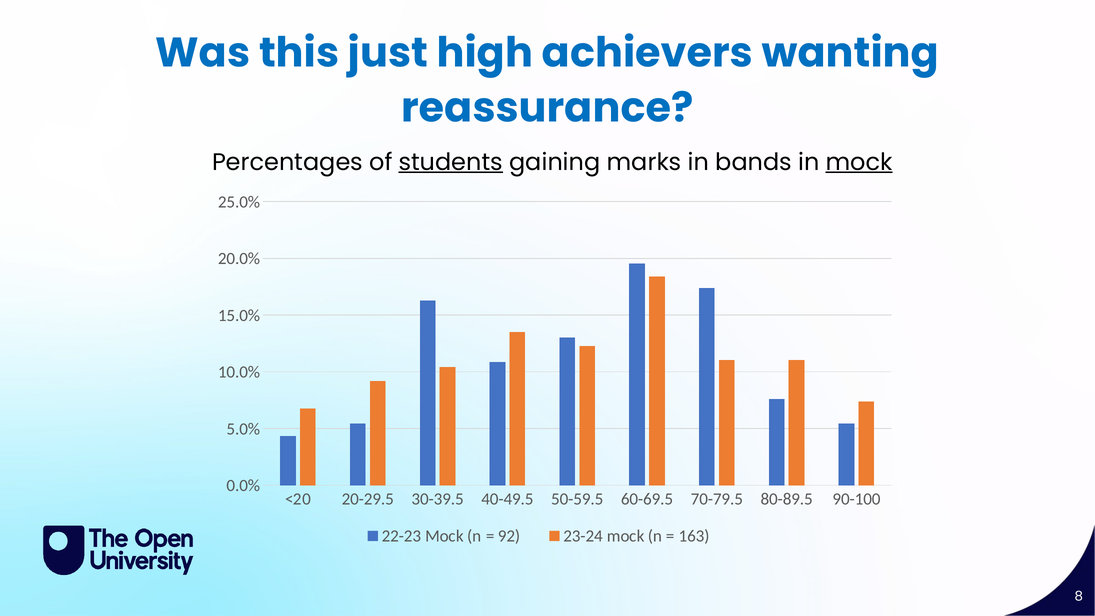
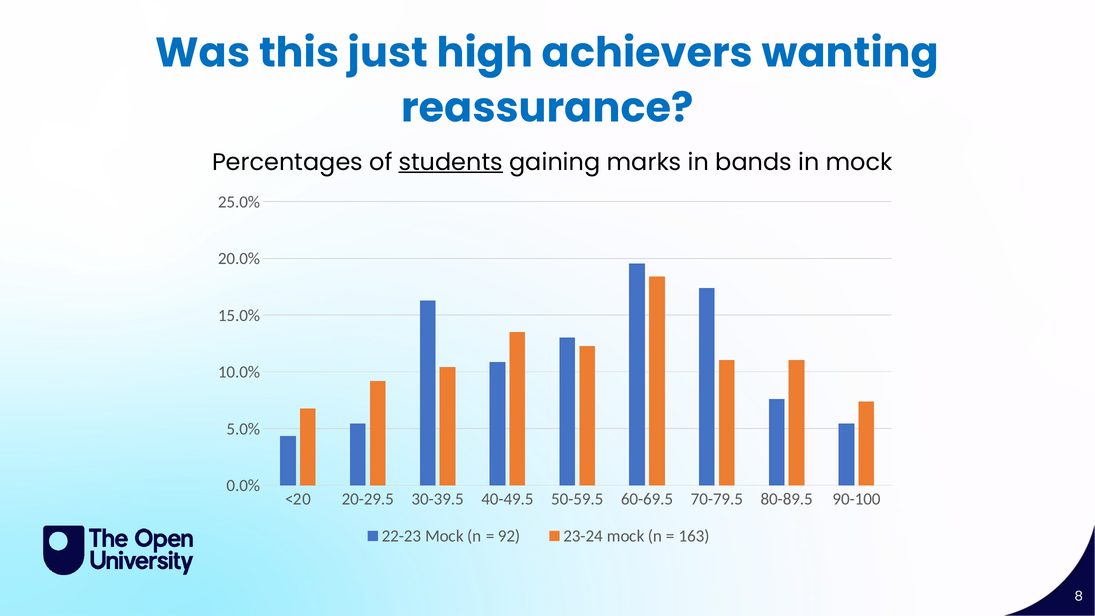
mock underline: present -> none (859, 162)
